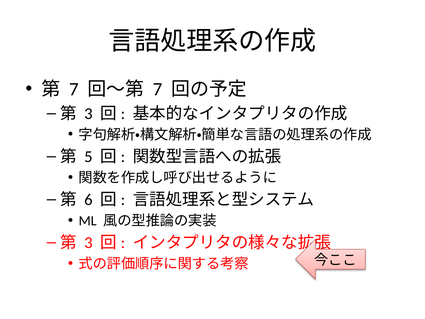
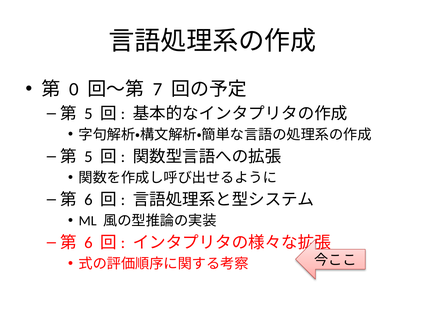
7: 7 -> 0 (74, 89)
3: 3 -> 5 (88, 114)
3: 3 -> 6 (88, 243)
